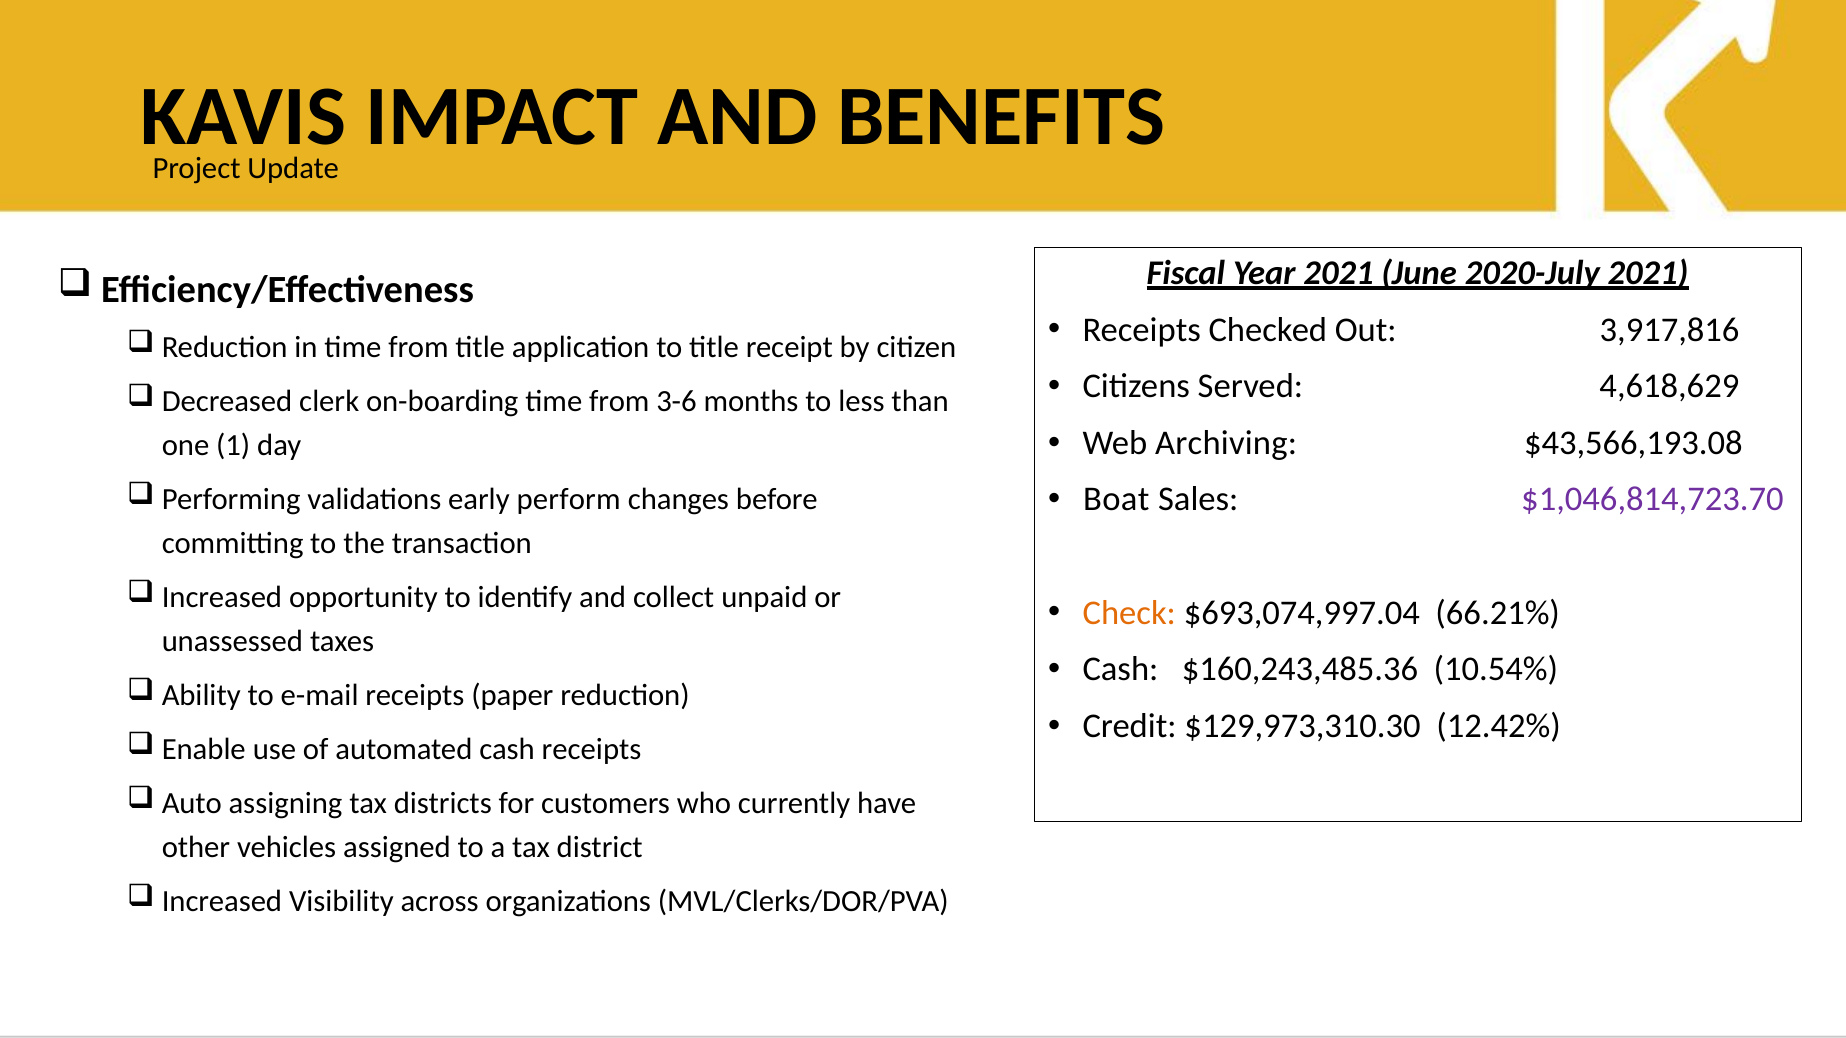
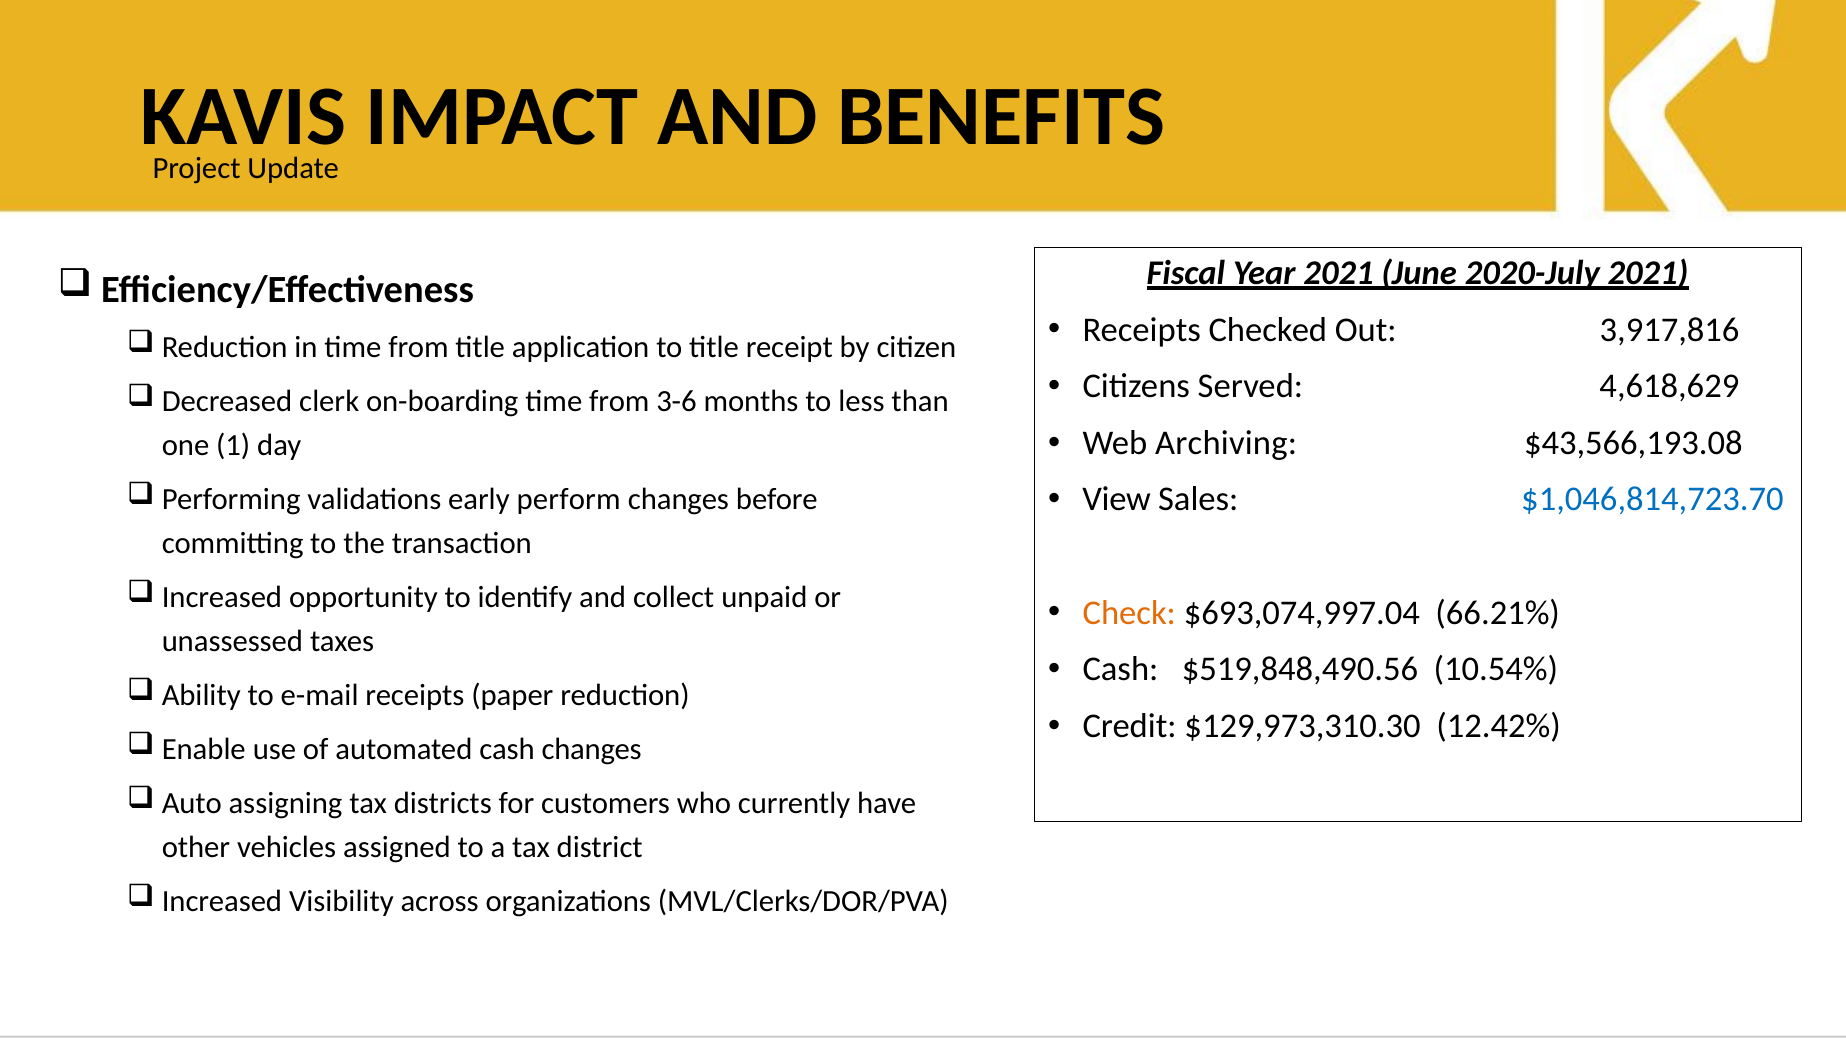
Boat: Boat -> View (1117, 500)
$1,046,814,723.70 colour: purple -> blue (1652, 500)
$160,243,485.36: $160,243,485.36 -> $519,848,490.56 (1300, 670)
cash receipts: receipts -> changes (592, 750)
